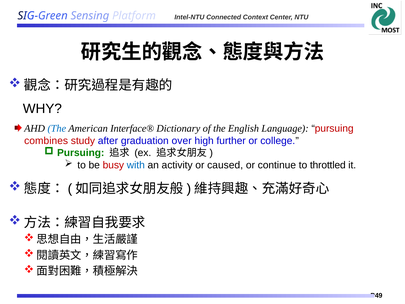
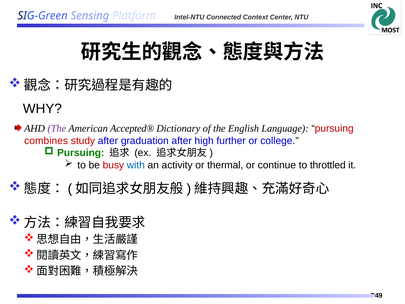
The colour: blue -> purple (57, 128)
Interface®: Interface® -> Accepted® (132, 128)
graduation over: over -> after (182, 141)
caused: caused -> thermal (225, 165)
